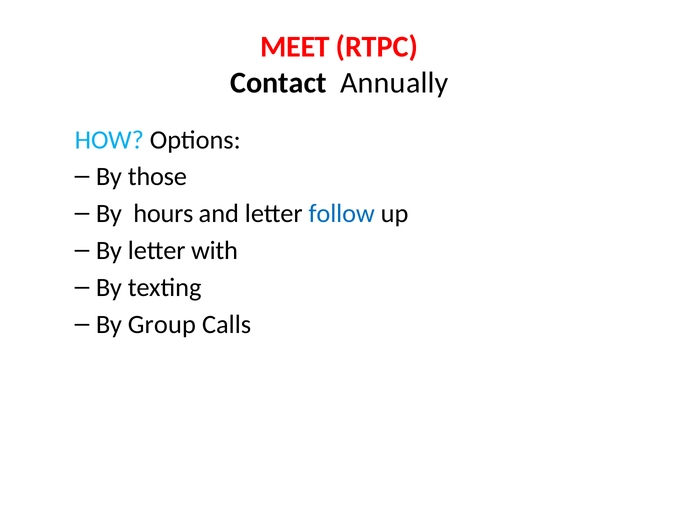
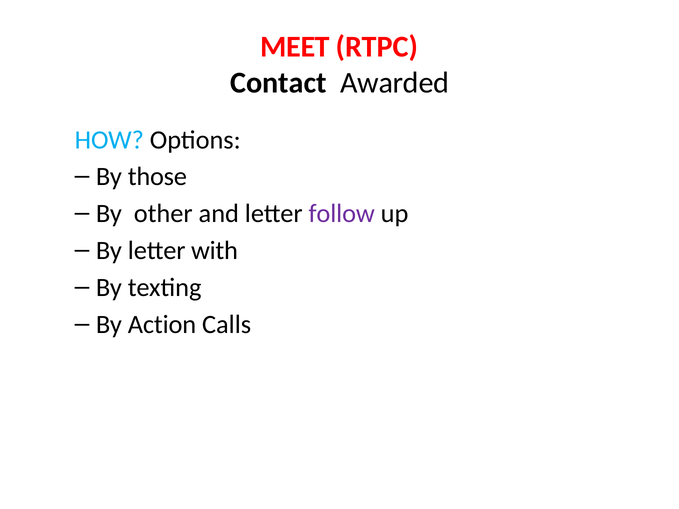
Annually: Annually -> Awarded (395, 83)
hours: hours -> other (163, 214)
follow colour: blue -> purple (342, 214)
Group: Group -> Action (162, 324)
